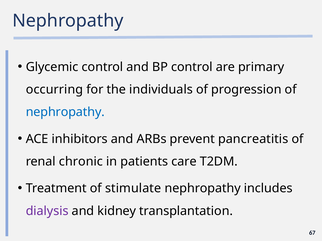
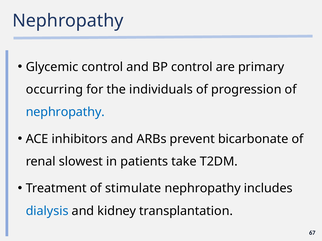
pancreatitis: pancreatitis -> bicarbonate (253, 139)
chronic: chronic -> slowest (81, 162)
care: care -> take (184, 162)
dialysis colour: purple -> blue (47, 211)
